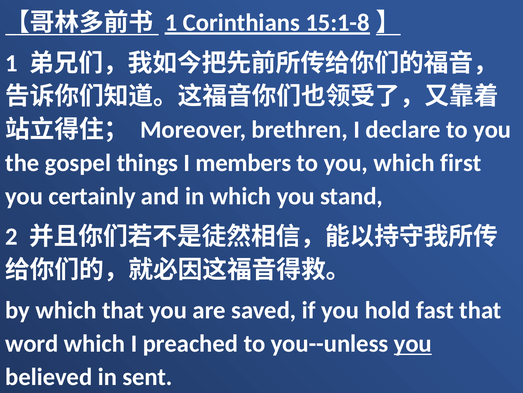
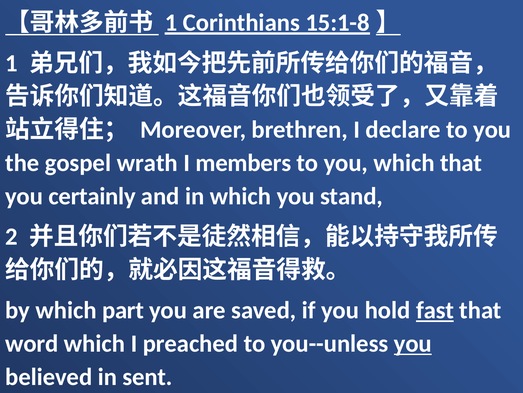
things: things -> wrath (147, 163)
which first: first -> that (461, 163)
which that: that -> part (123, 310)
fast underline: none -> present (435, 310)
